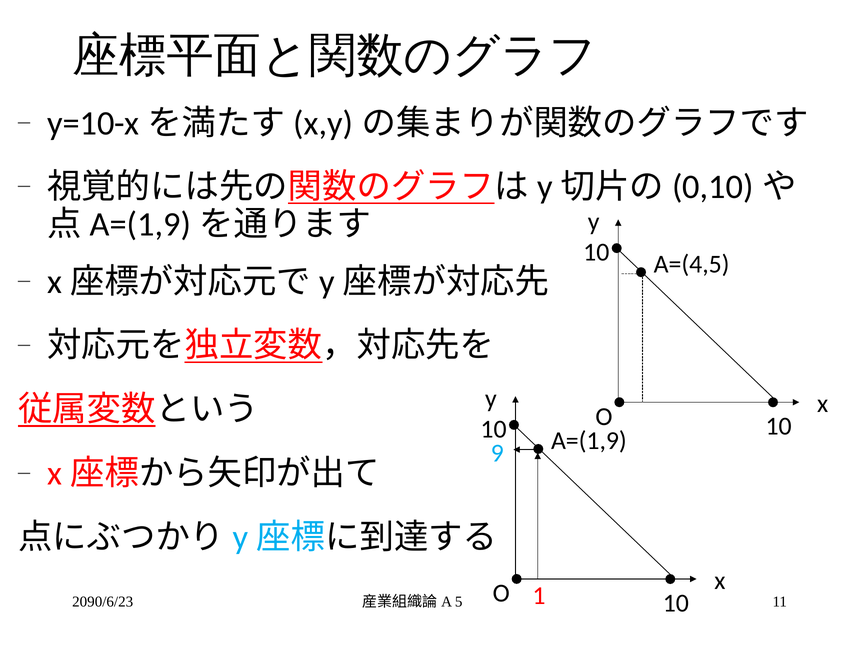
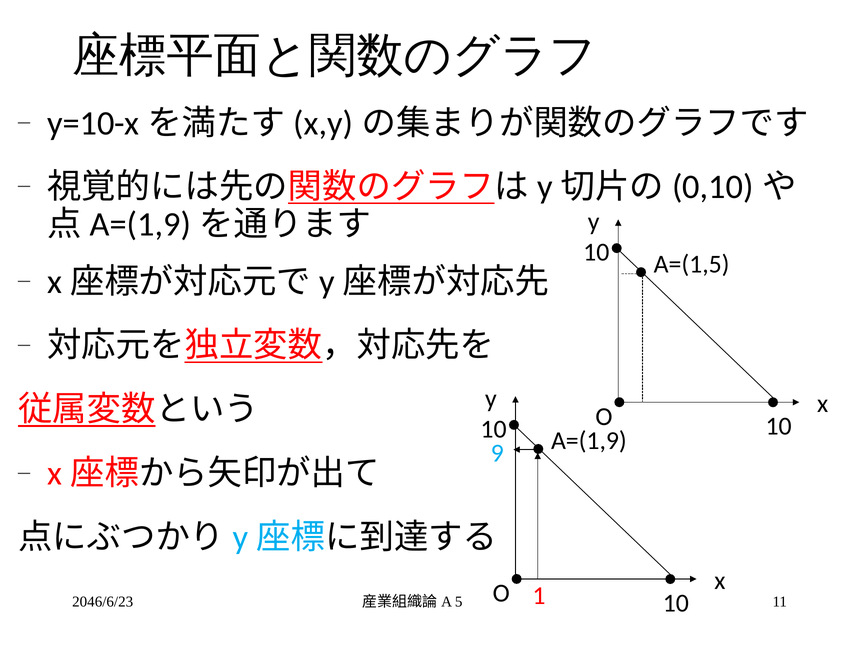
A=(4,5: A=(4,5 -> A=(1,5 (692, 264)
2090/6/23: 2090/6/23 -> 2046/6/23 (103, 601)
